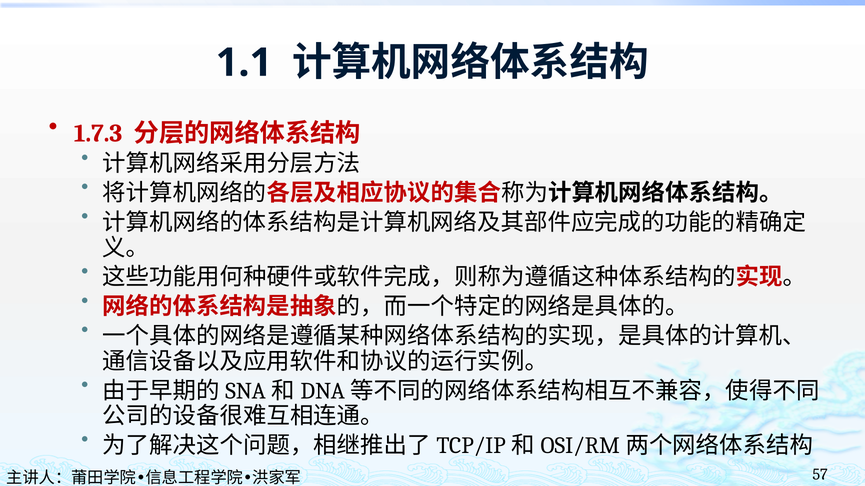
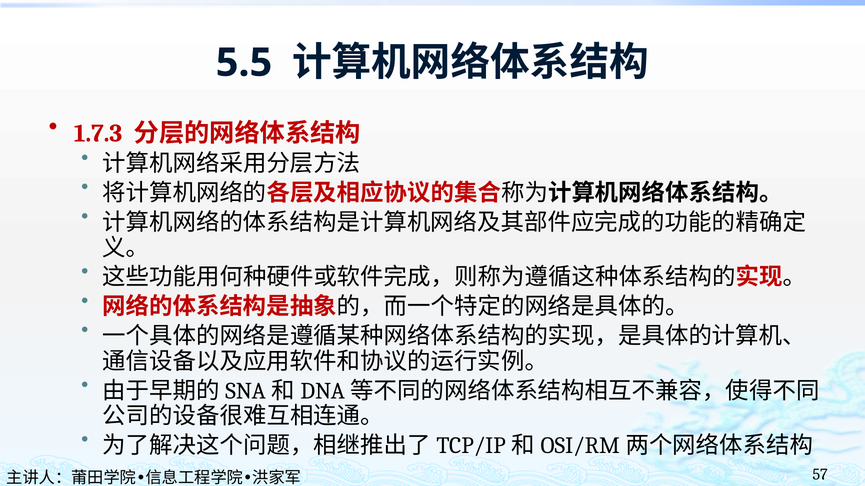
1.1: 1.1 -> 5.5 (244, 63)
